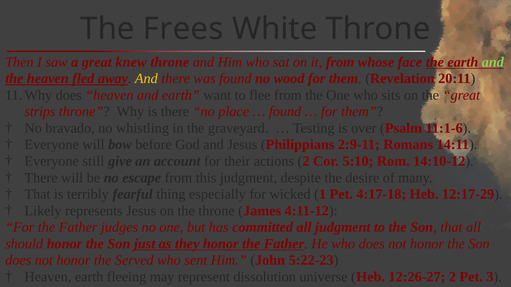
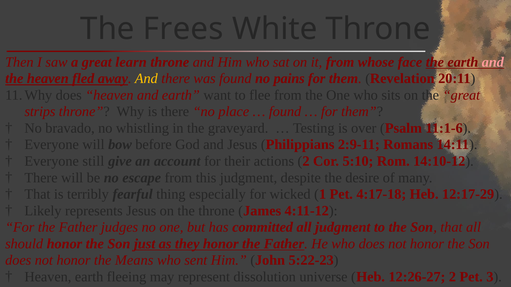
knew: knew -> learn (131, 62)
and colour: light green -> pink (493, 62)
wood: wood -> pains (289, 79)
Served: Served -> Means (134, 261)
